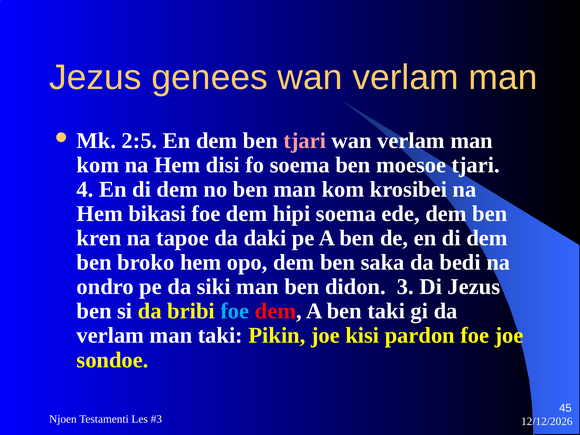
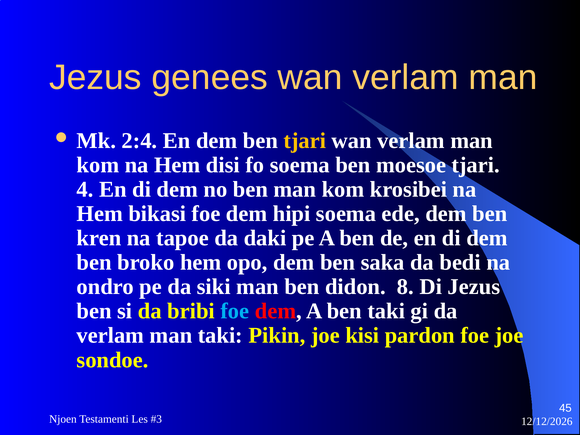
2:5: 2:5 -> 2:4 (139, 141)
tjari colour: pink -> yellow (305, 141)
3: 3 -> 8 (405, 287)
